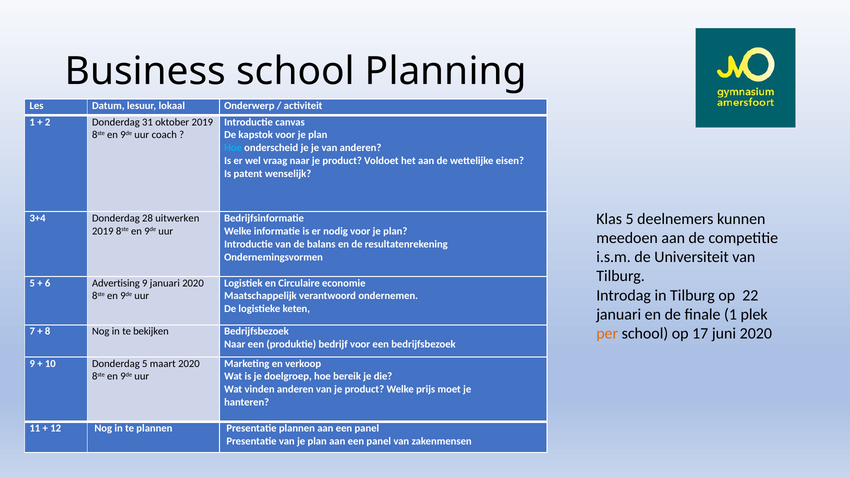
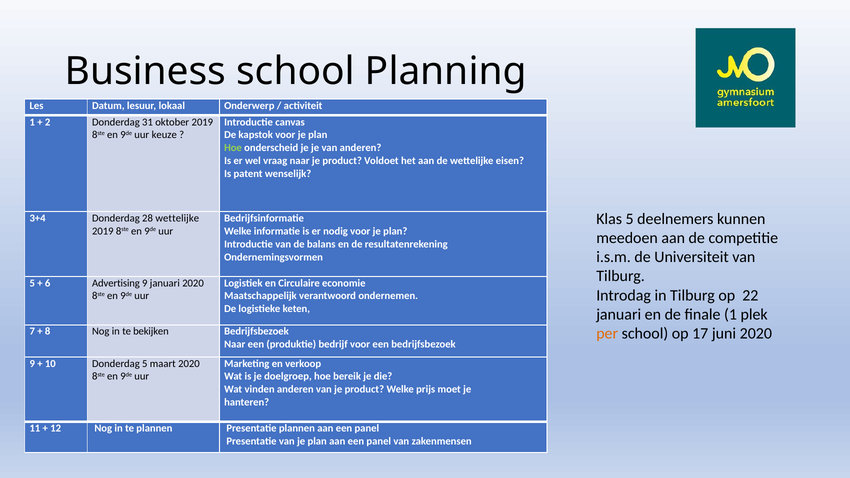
coach: coach -> keuze (164, 135)
Hoe colour: light blue -> light green (233, 148)
28 uitwerken: uitwerken -> wettelijke (177, 218)
